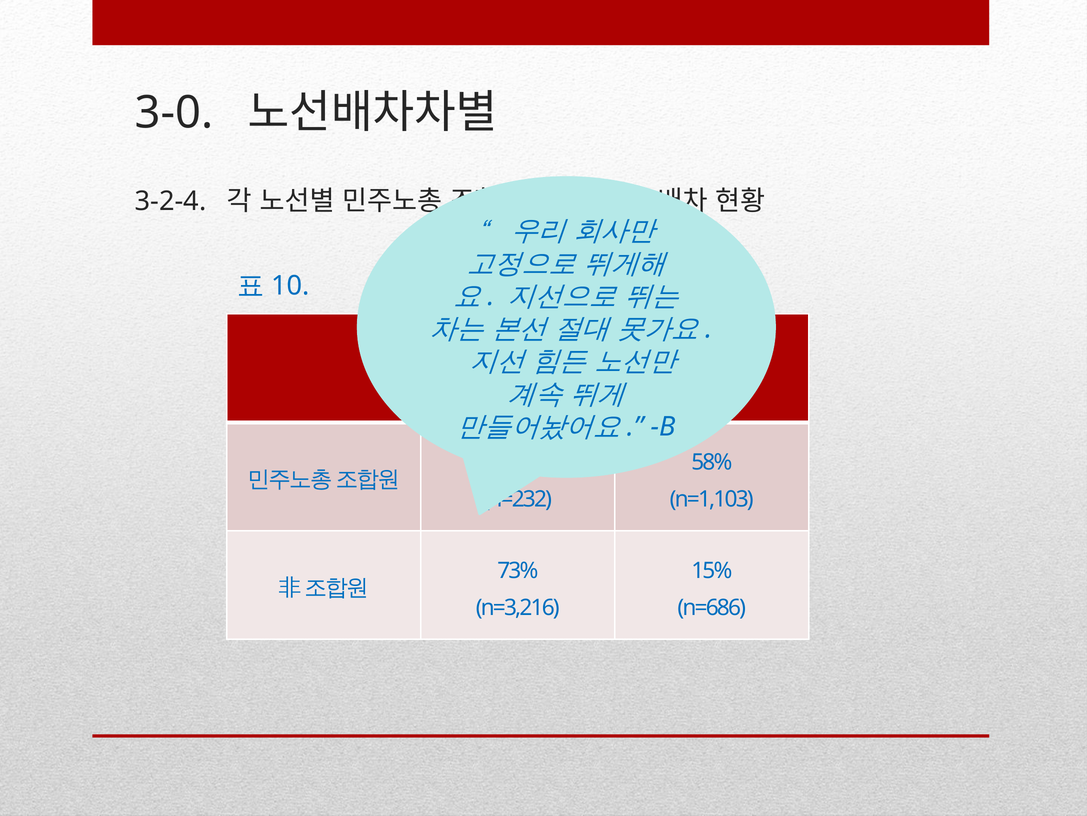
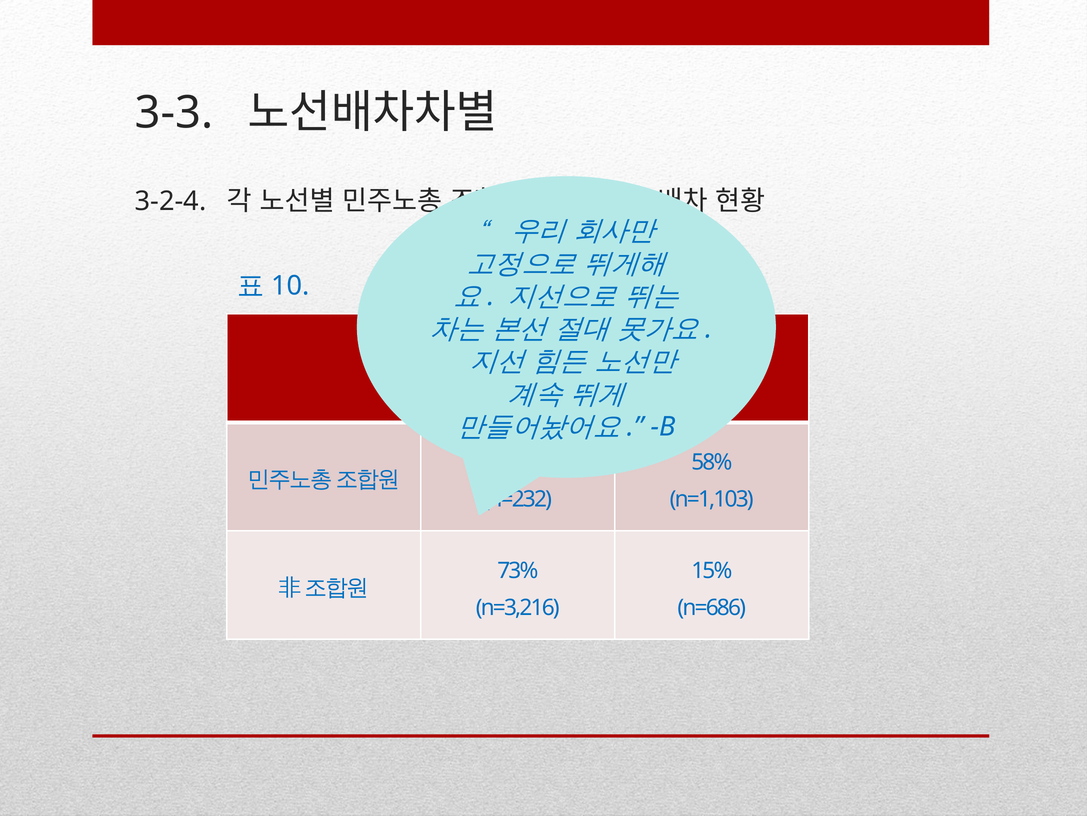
3-0: 3-0 -> 3-3 (174, 113)
